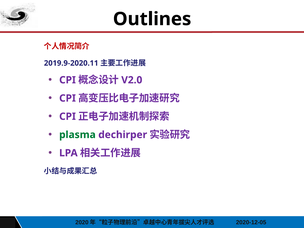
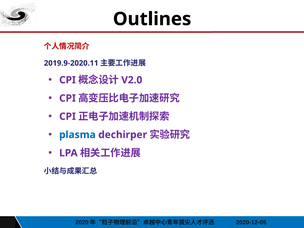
plasma colour: green -> blue (77, 135)
